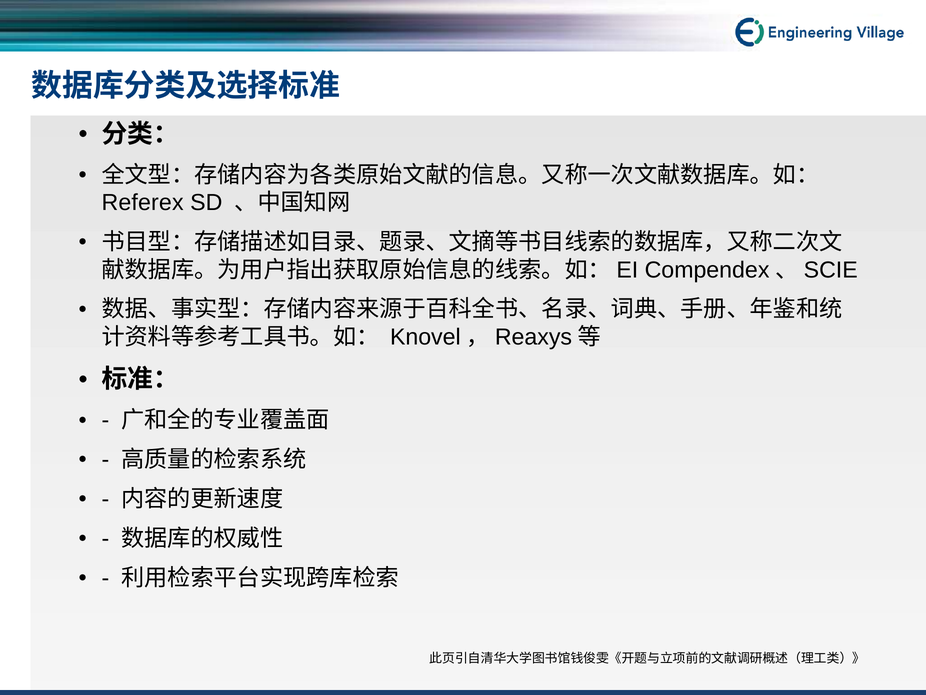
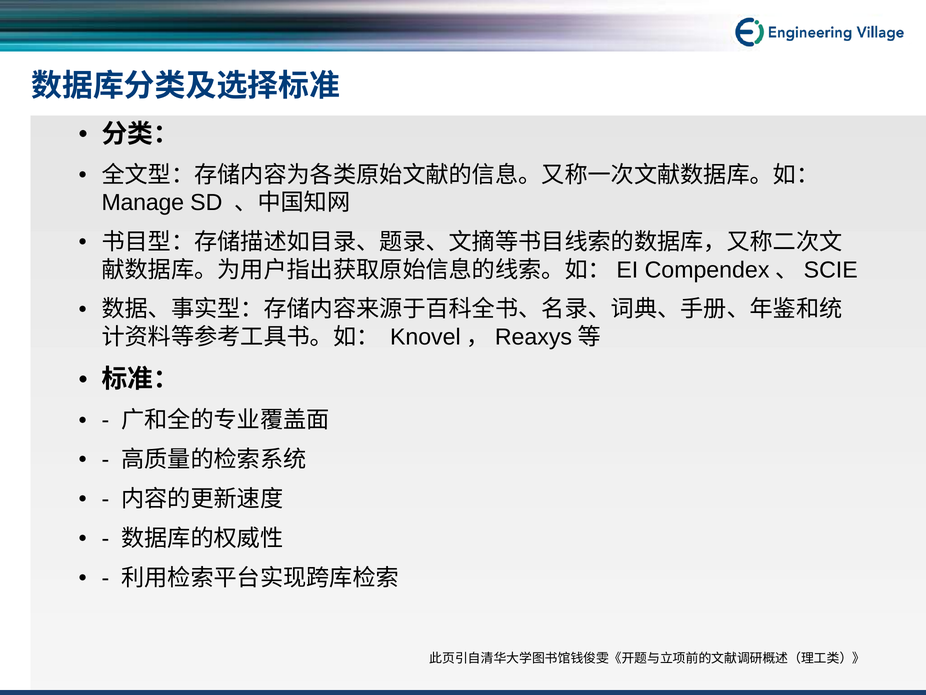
Referex: Referex -> Manage (143, 203)
